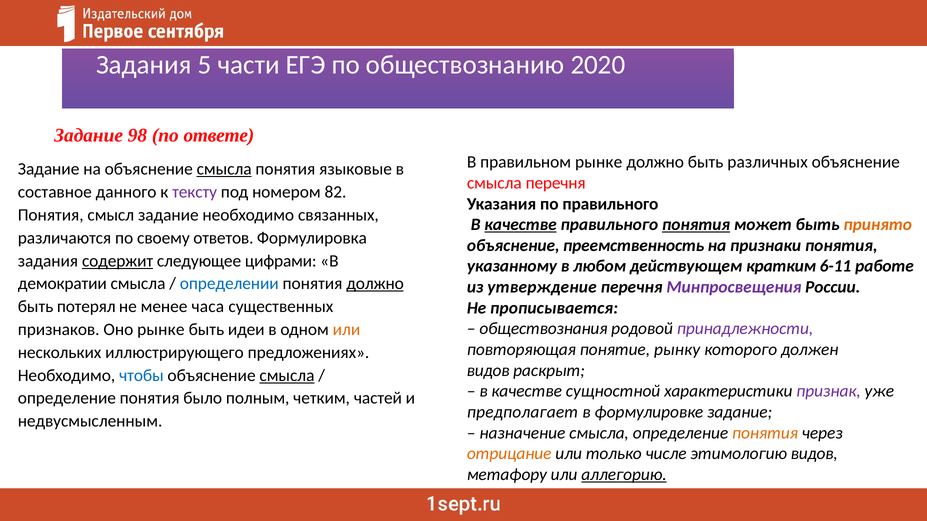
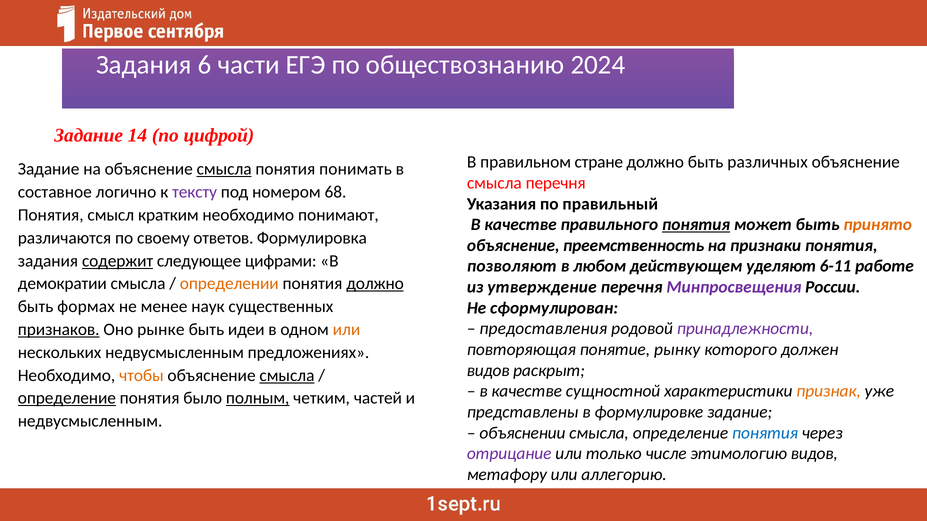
5: 5 -> 6 (205, 65)
2020: 2020 -> 2024 (598, 65)
98: 98 -> 14 (137, 135)
ответе: ответе -> цифрой (219, 135)
правильном рынке: рынке -> стране (599, 162)
языковые: языковые -> понимать (356, 169)
данного: данного -> логично (126, 192)
82: 82 -> 68 (336, 192)
по правильного: правильного -> правильный (610, 204)
смысл задание: задание -> кратким (168, 215)
связанных: связанных -> понимают (338, 215)
качестве underline: present -> none (521, 225)
указанному: указанному -> позволяют (512, 266)
кратким: кратким -> уделяют (781, 266)
определении colour: blue -> orange (229, 284)
потерял: потерял -> формах (86, 307)
часа: часа -> наук (208, 307)
прописывается: прописывается -> сформулирован (554, 308)
обществознания: обществознания -> предоставления (543, 329)
признаков underline: none -> present (59, 330)
нескольких иллюстрирующего: иллюстрирующего -> недвусмысленным (175, 353)
чтобы colour: blue -> orange (141, 376)
признак colour: purple -> orange (829, 392)
определение underline: none -> present (67, 399)
полным underline: none -> present (258, 399)
предполагает: предполагает -> представлены (523, 412)
назначение: назначение -> объяснении (522, 433)
понятия colour: orange -> blue (765, 433)
отрицание colour: orange -> purple (509, 454)
аллегорию underline: present -> none (624, 475)
